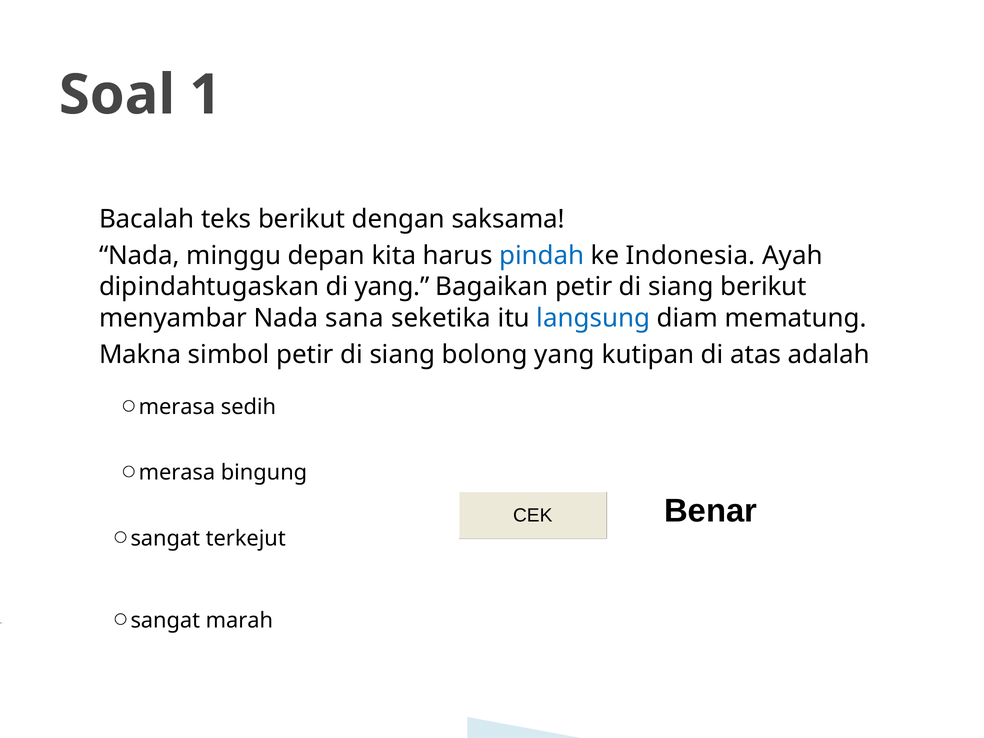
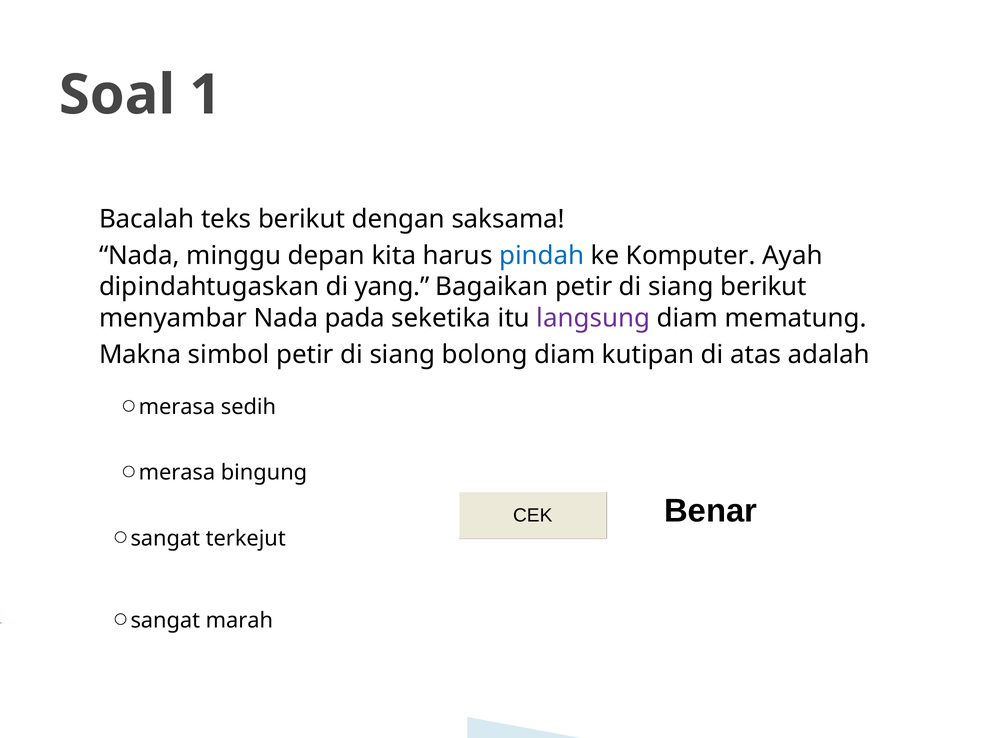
Indonesia: Indonesia -> Komputer (691, 256)
sana: sana -> pada (355, 318)
langsung colour: blue -> purple (593, 318)
bolong yang: yang -> diam (565, 355)
